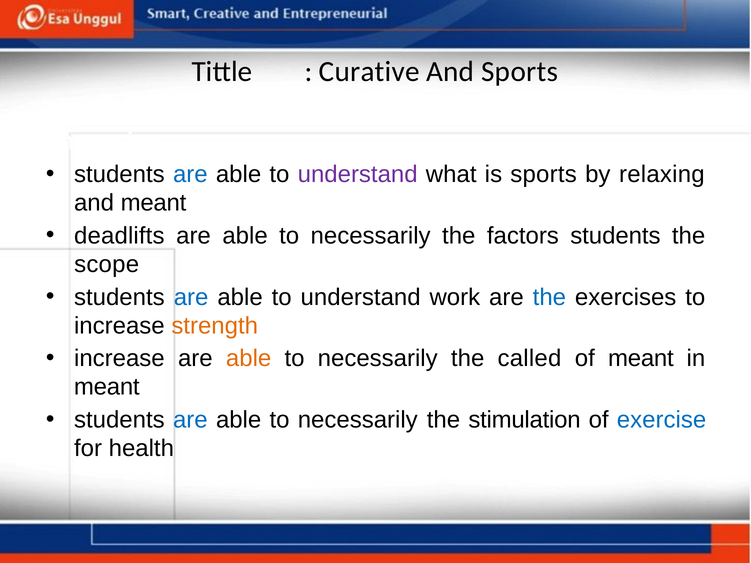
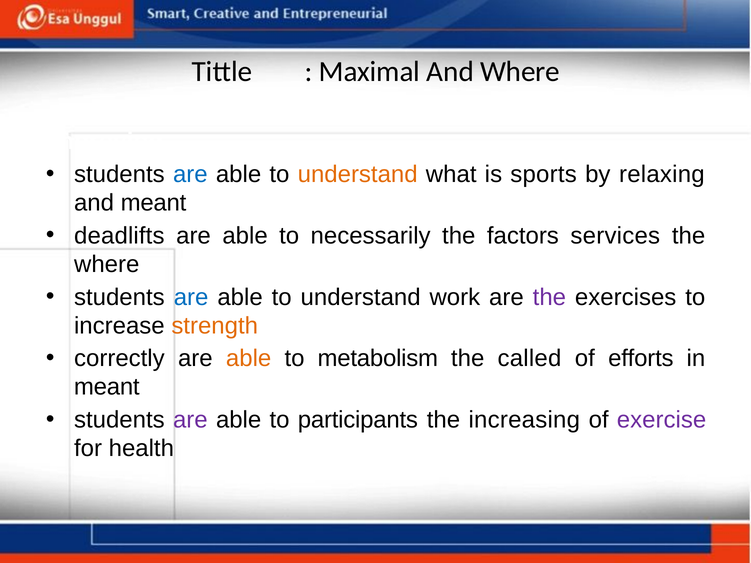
Curative: Curative -> Maximal (370, 72)
And Sports: Sports -> Where (520, 72)
understand colour: purple -> orange (358, 174)
factors students: students -> services (615, 236)
scope: scope -> where (107, 264)
the colour: blue -> purple (549, 297)
increase: increase -> correctly (119, 359)
necessarily: necessarily -> metabolism (378, 359)
of meant: meant -> efforts (641, 359)
are colour: blue -> purple (190, 420)
necessarily: necessarily -> participants (358, 420)
stimulation: stimulation -> increasing (524, 420)
exercise colour: blue -> purple (662, 420)
